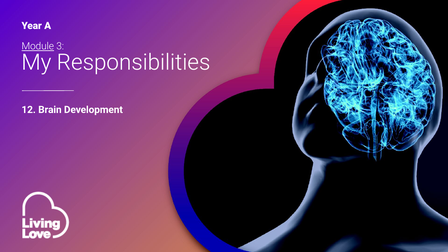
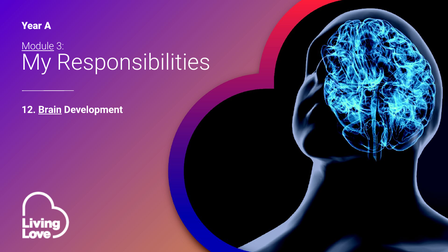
Brain underline: none -> present (50, 110)
